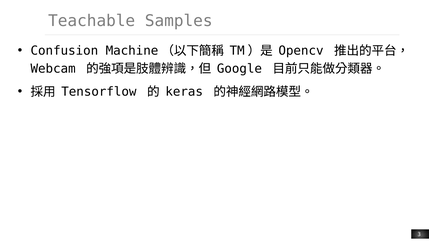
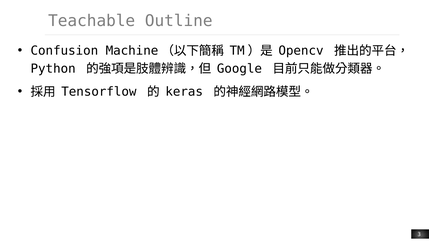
Samples: Samples -> Outline (179, 21)
Webcam: Webcam -> Python (53, 69)
